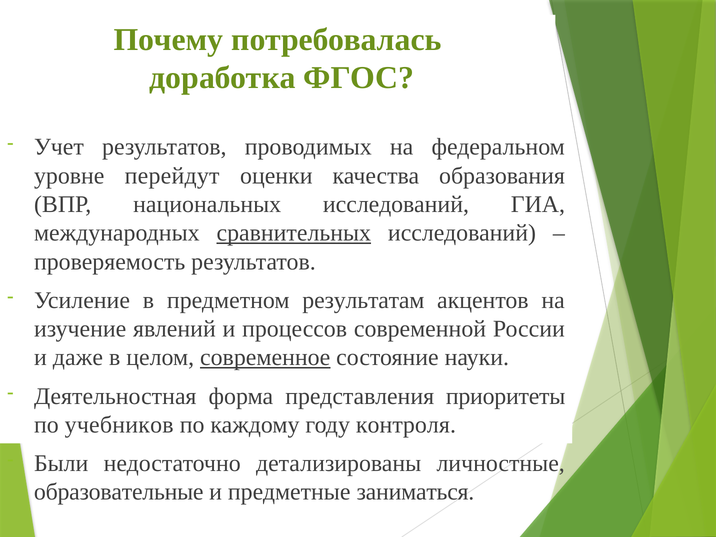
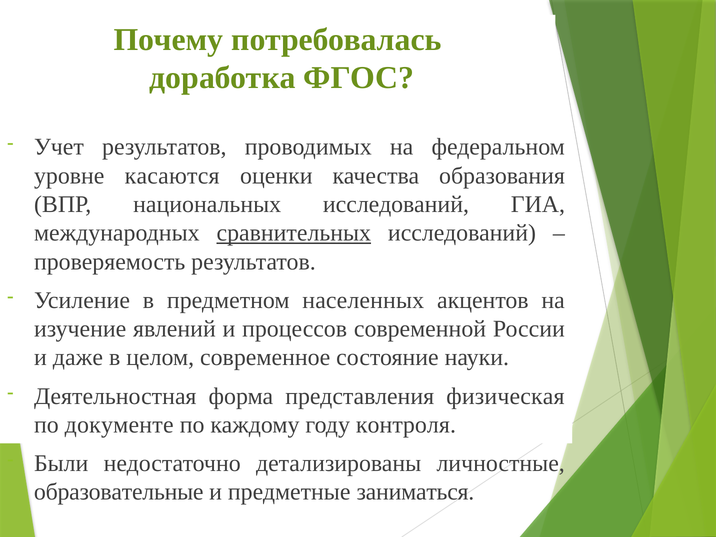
перейдут: перейдут -> касаются (172, 176)
результатам: результатам -> населенных (363, 300)
современное underline: present -> none (265, 358)
приоритеты: приоритеты -> физическая (505, 396)
учебников: учебников -> документе (119, 425)
